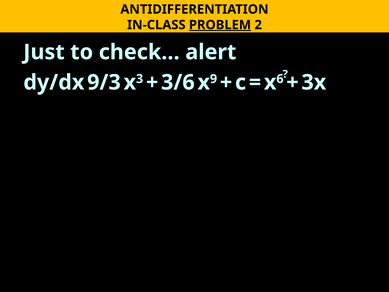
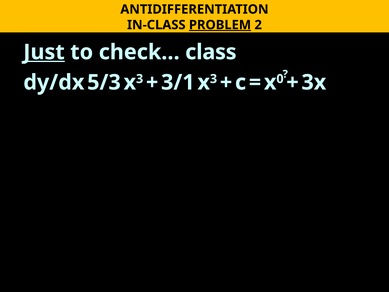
Just underline: none -> present (44, 52)
alert: alert -> class (211, 52)
9/3: 9/3 -> 5/3 (104, 82)
3/6: 3/6 -> 3/1 (178, 82)
9: 9 -> 3 (214, 79)
6: 6 -> 0 (280, 79)
